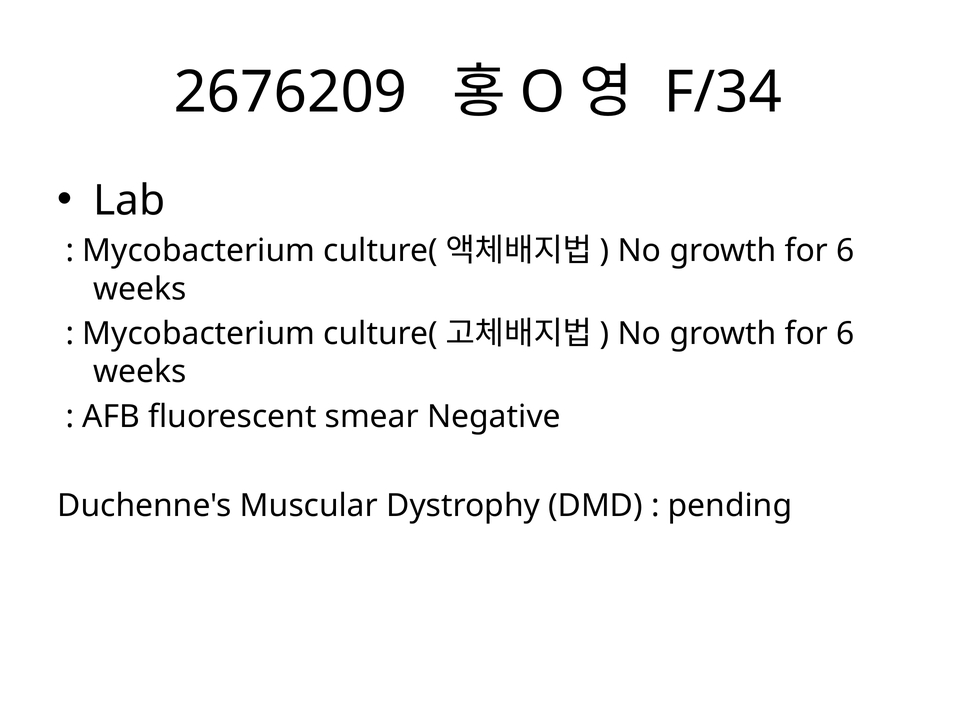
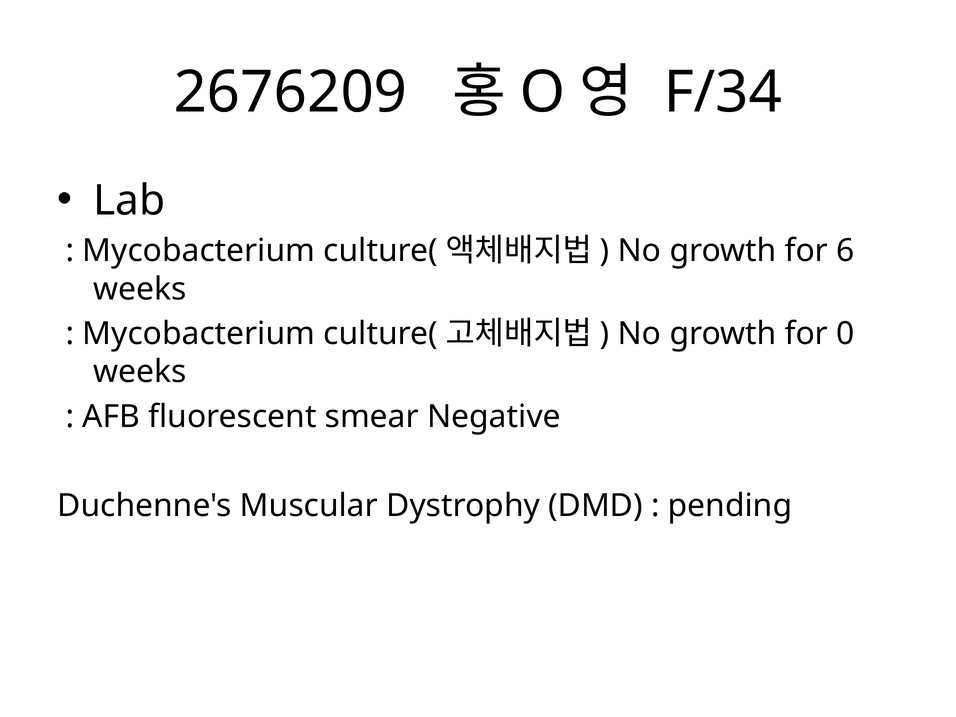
6: 6 -> 0 (846, 334)
